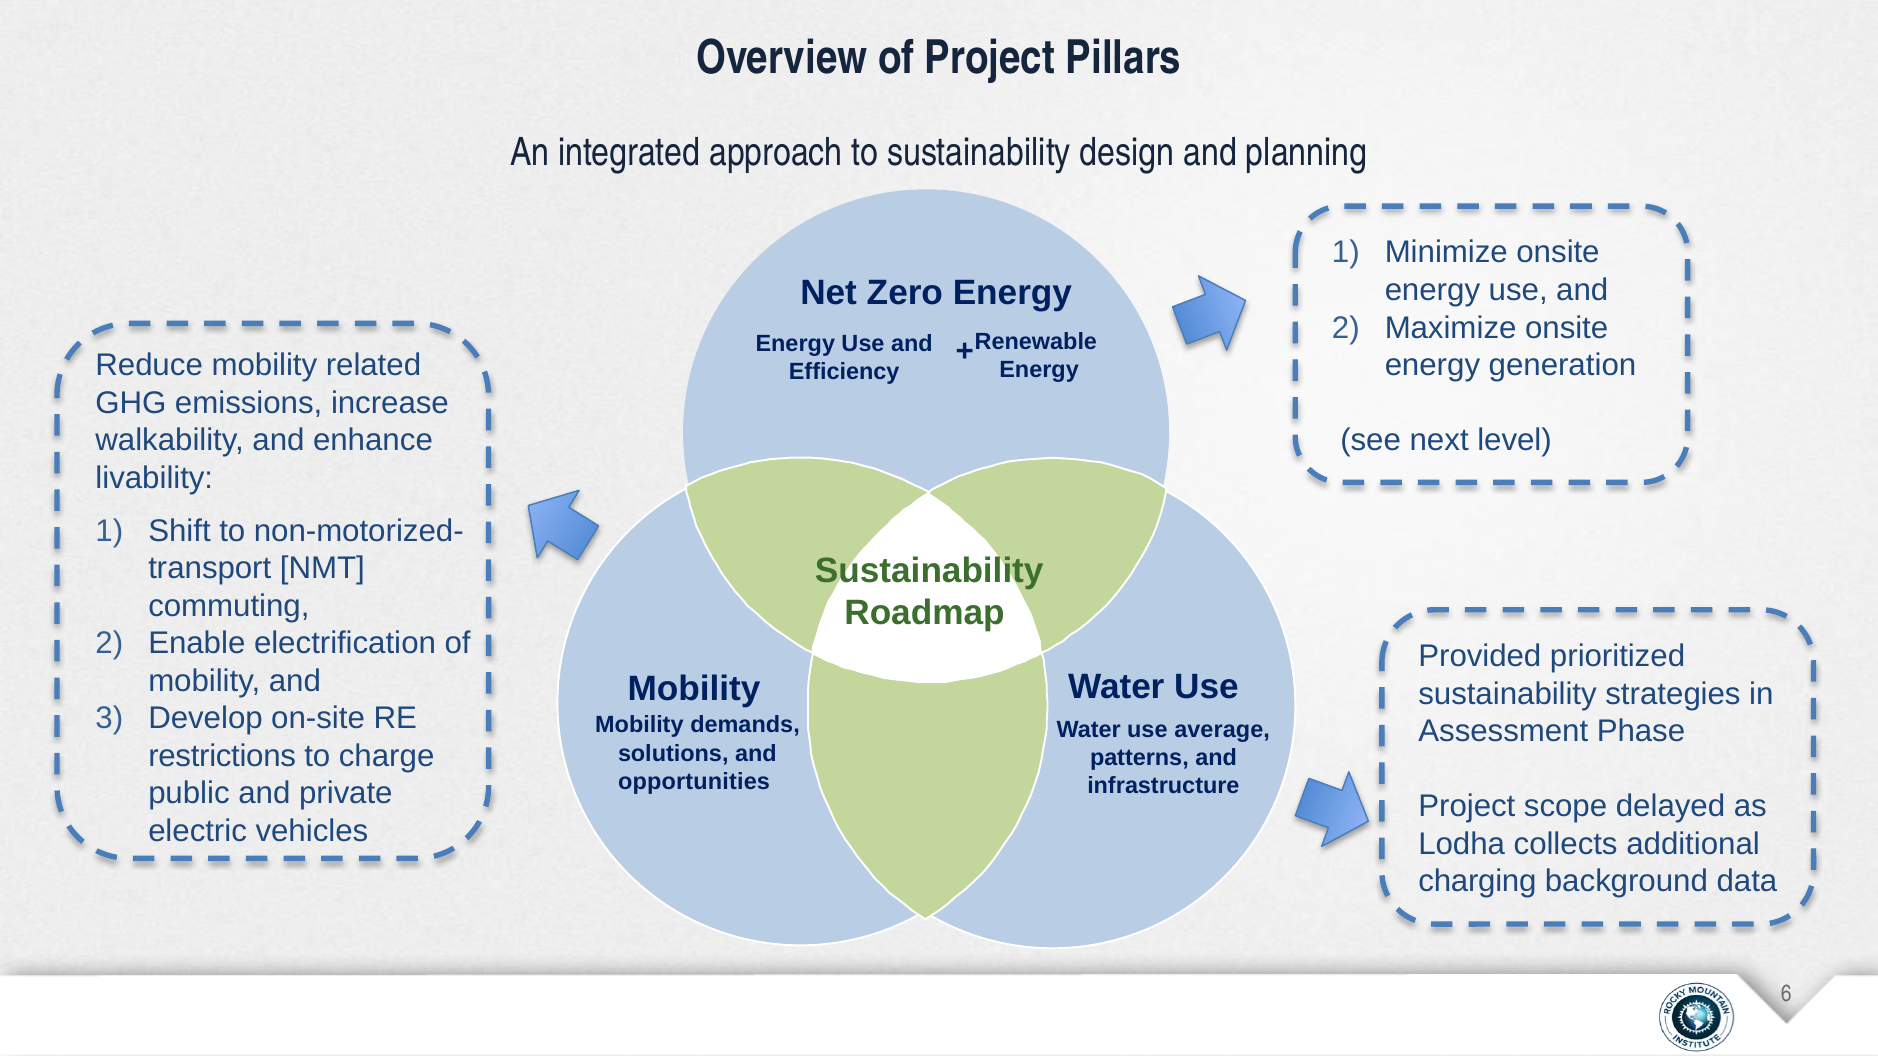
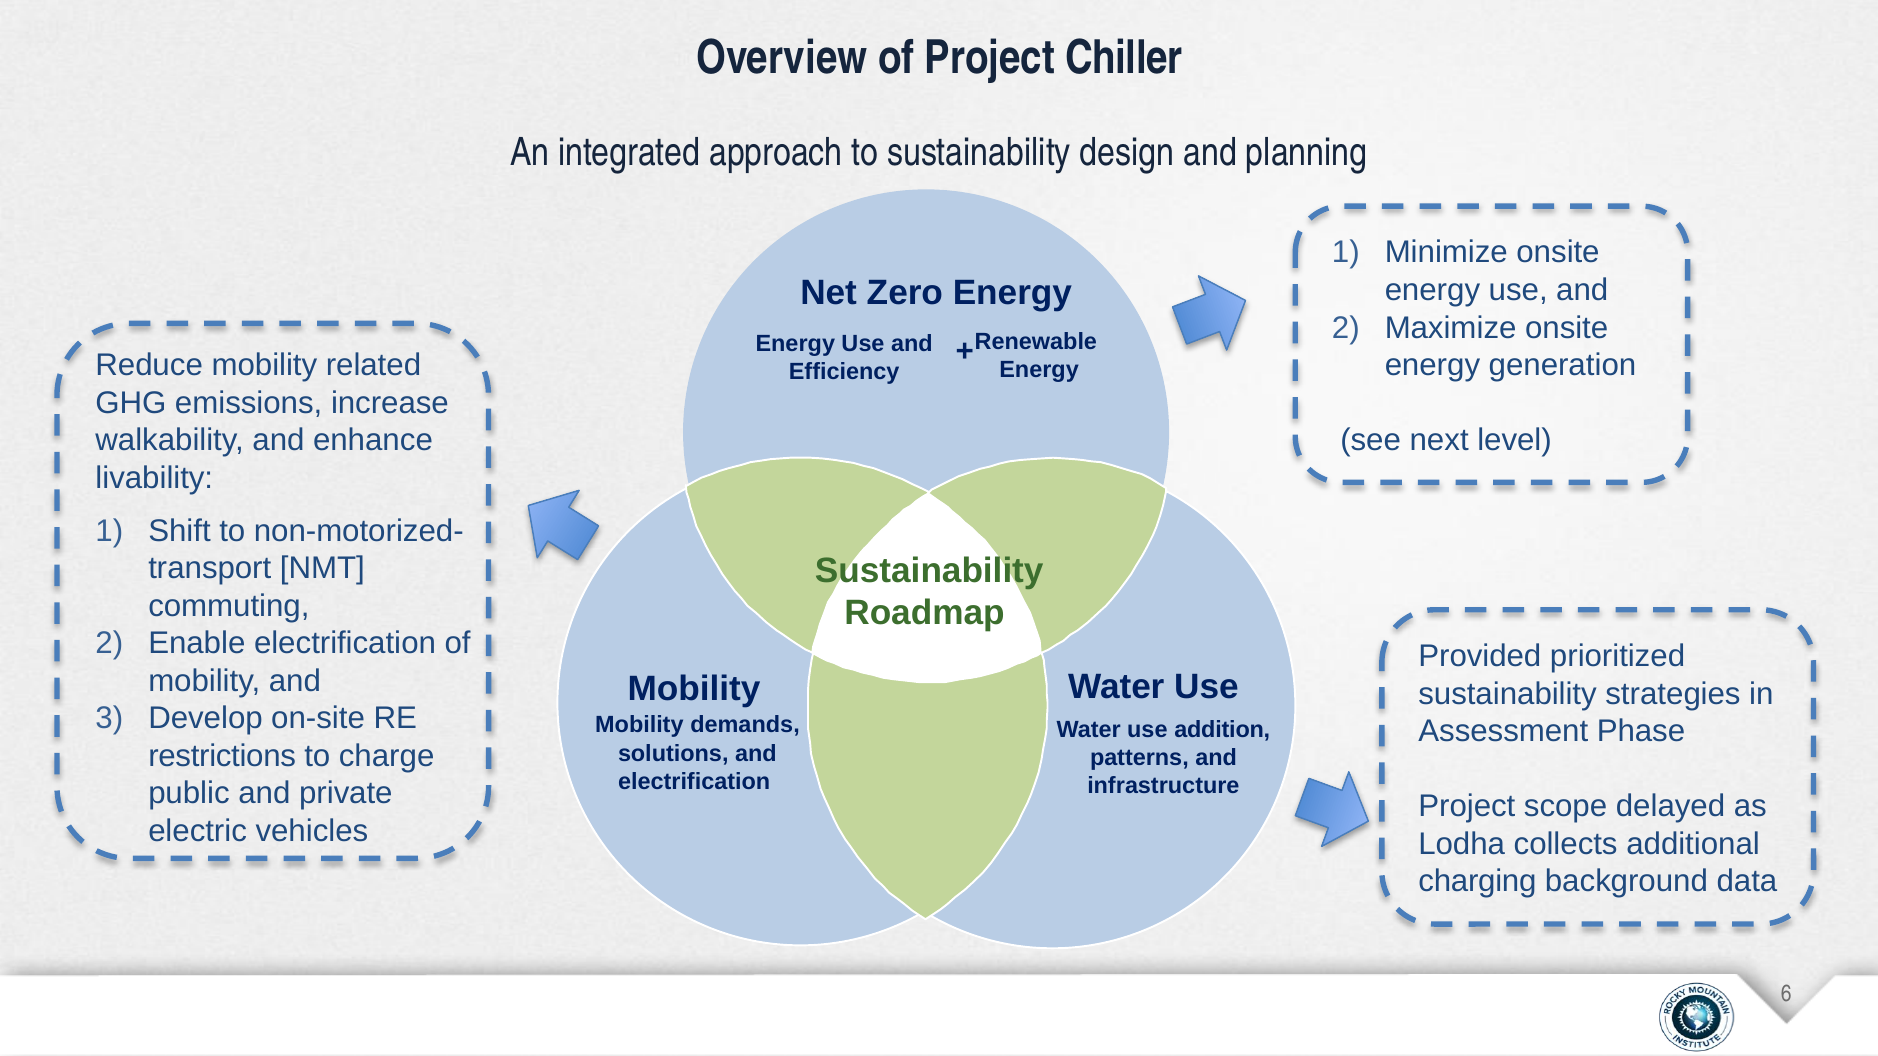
Pillars: Pillars -> Chiller (1124, 58)
average: average -> addition (1222, 730)
opportunities: opportunities -> electrification (694, 782)
